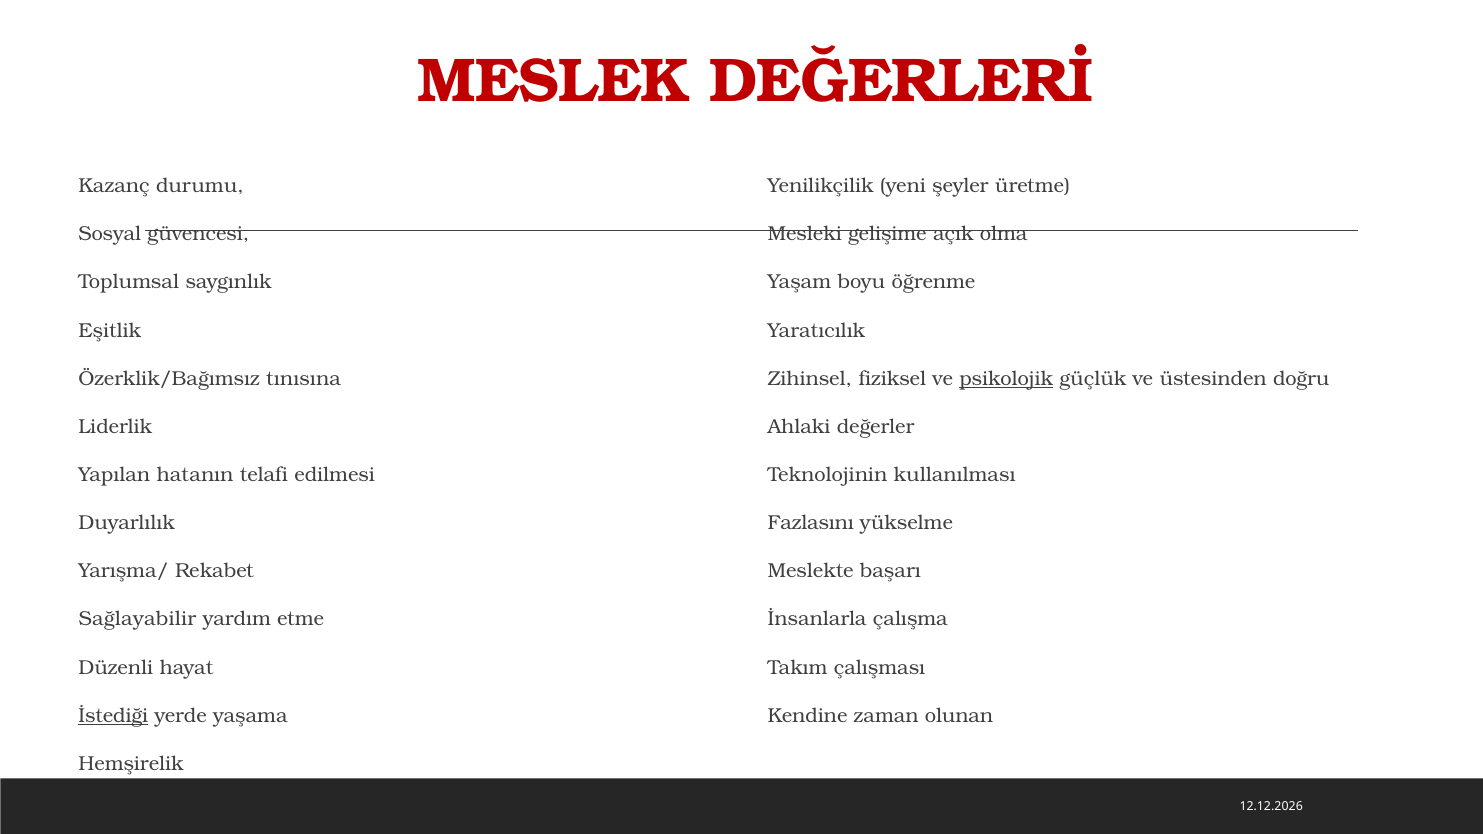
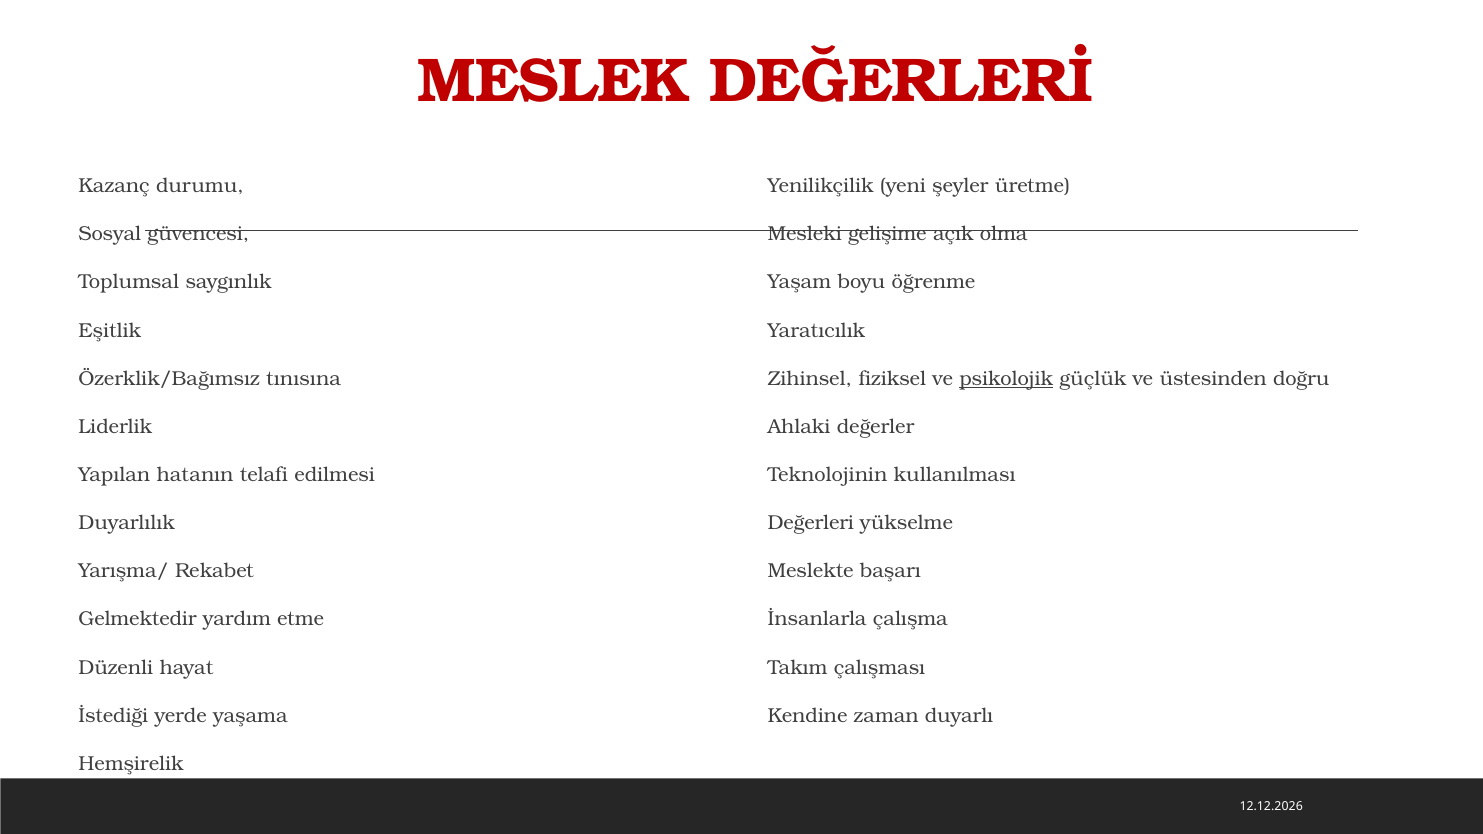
Fazlasını: Fazlasını -> Değerleri (811, 523)
Sağlayabilir: Sağlayabilir -> Gelmektedir (138, 619)
İstediği underline: present -> none (113, 716)
olunan: olunan -> duyarlı (959, 716)
